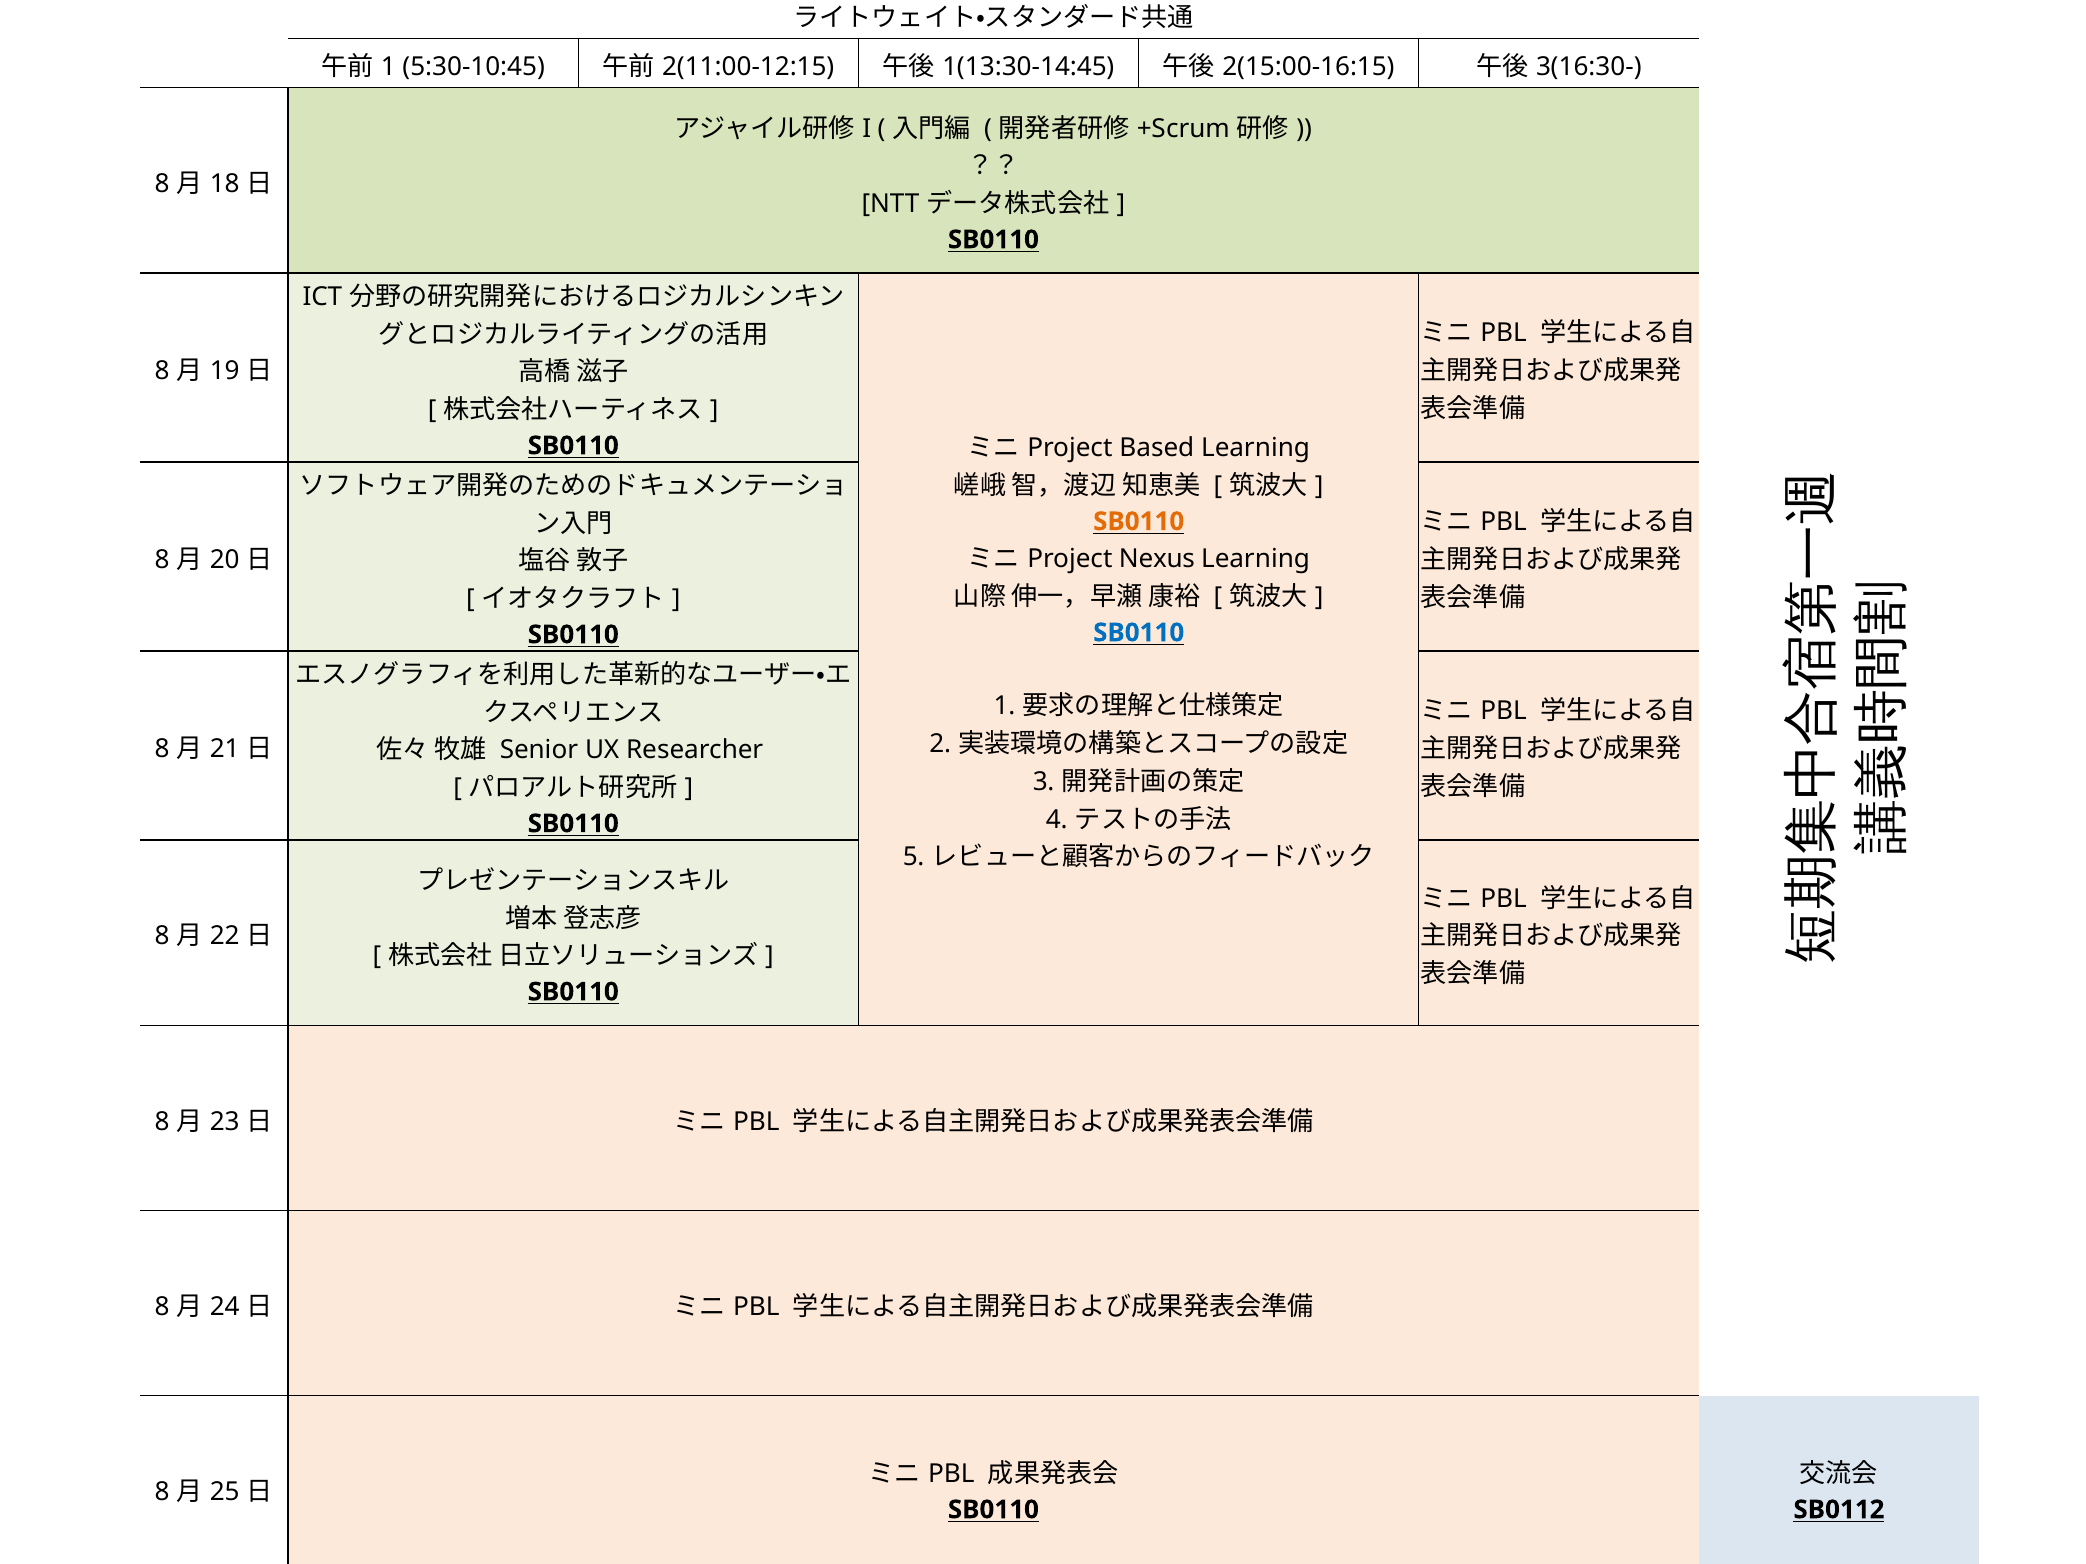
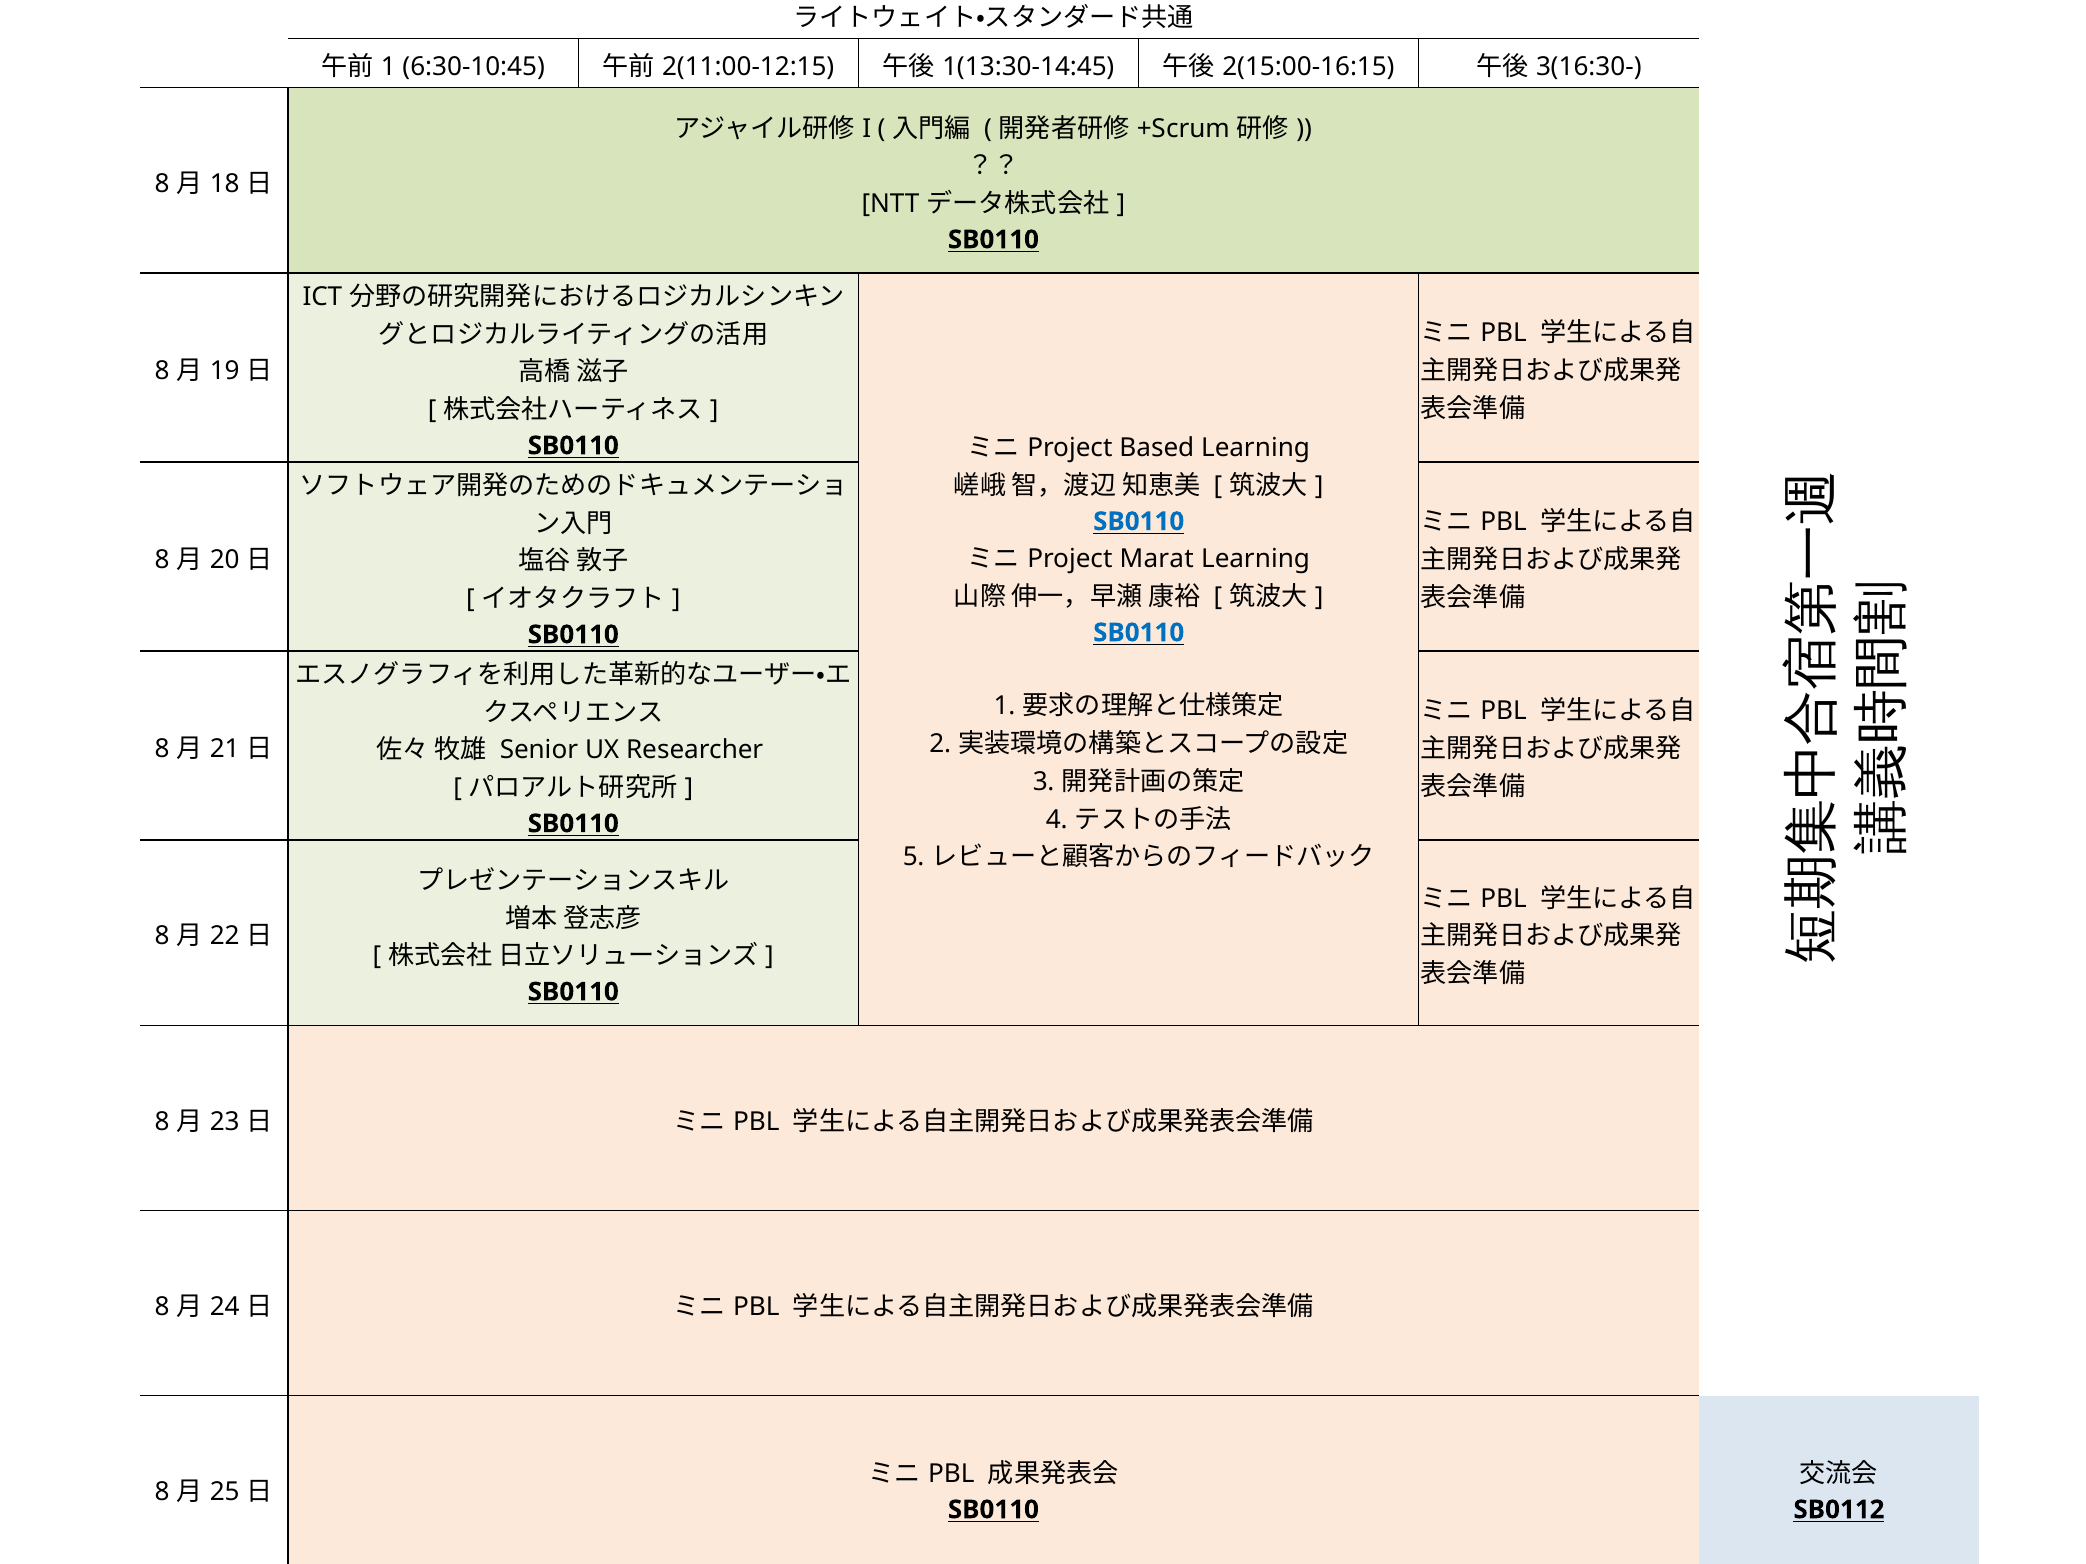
5:30-10:45: 5:30-10:45 -> 6:30-10:45 (474, 67)
SB0110 colour: orange -> blue (1139, 522)
Nexus: Nexus -> Marat (1157, 560)
